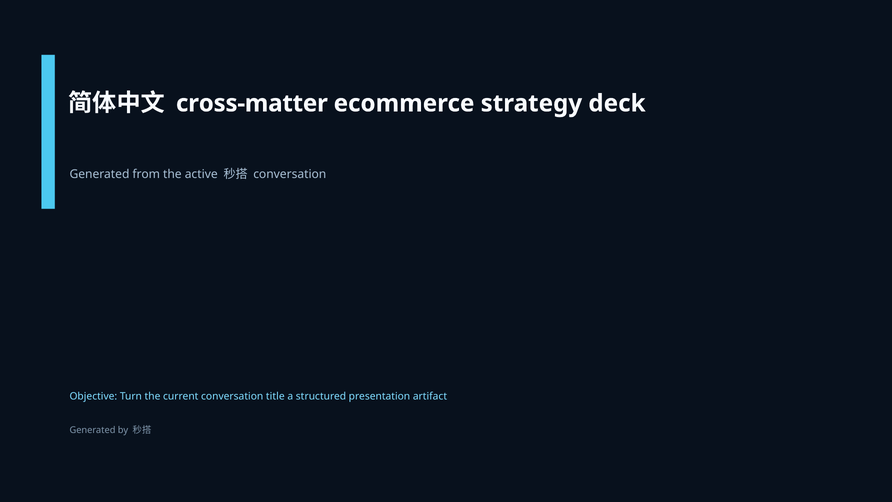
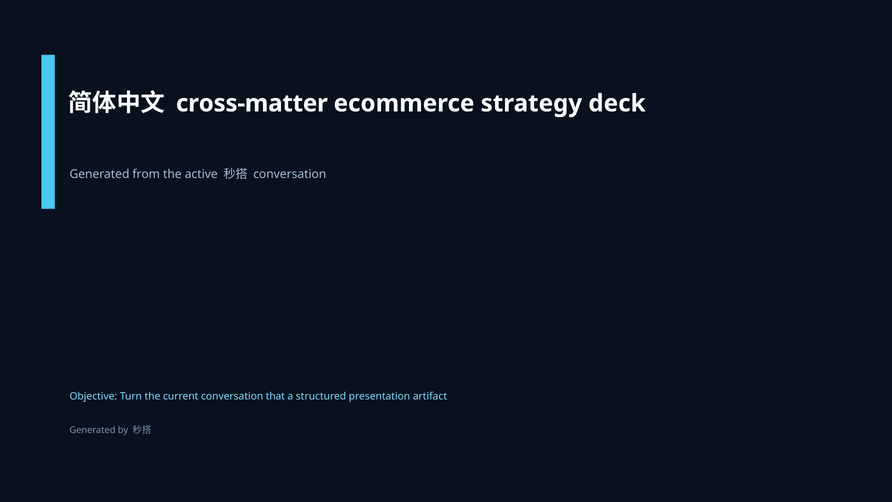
title: title -> that (275, 396)
